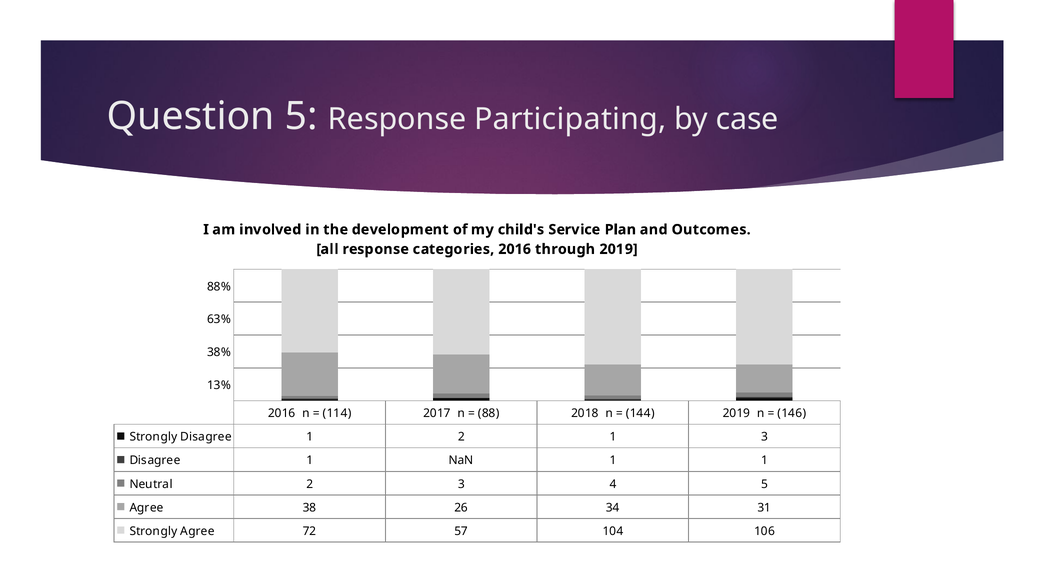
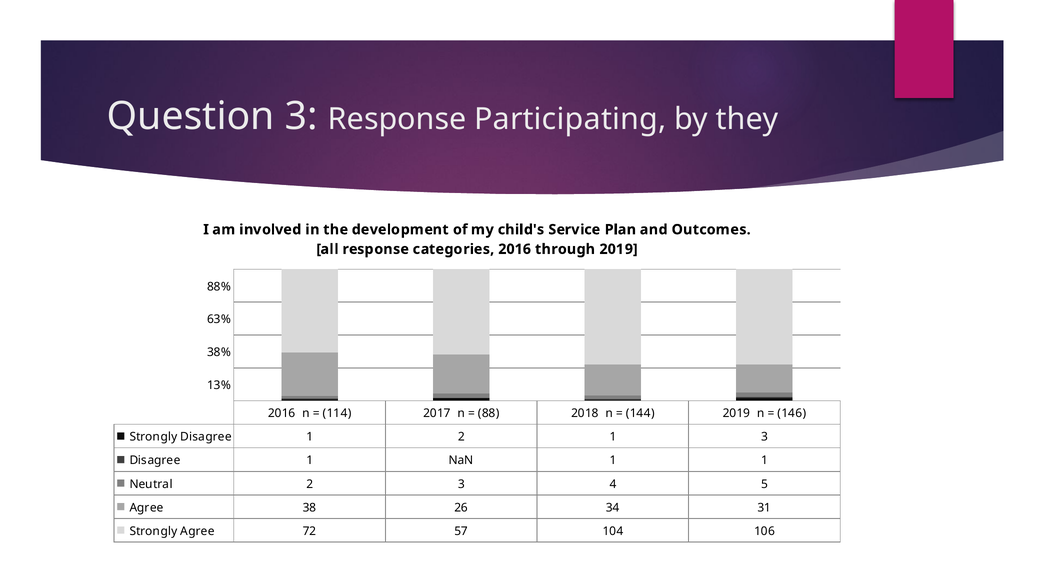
Question 5: 5 -> 3 (301, 116)
case: case -> they (747, 119)
